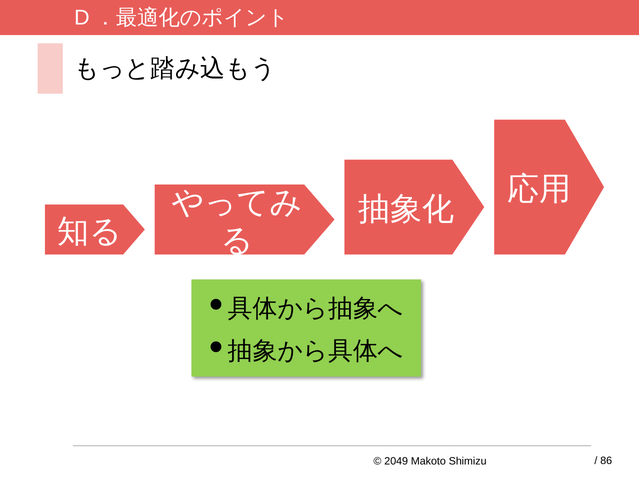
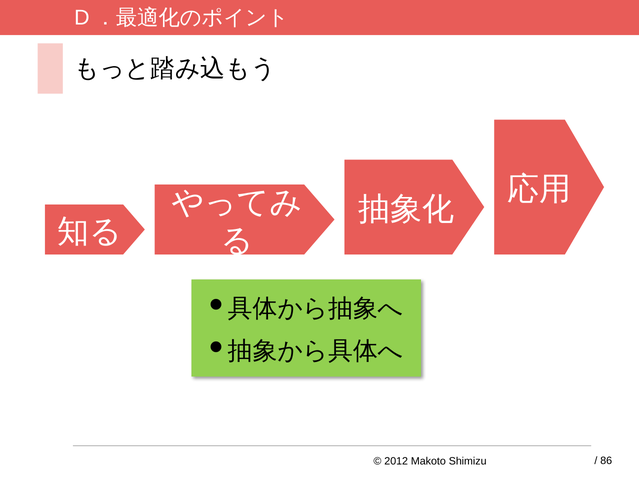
2049: 2049 -> 2012 (396, 461)
